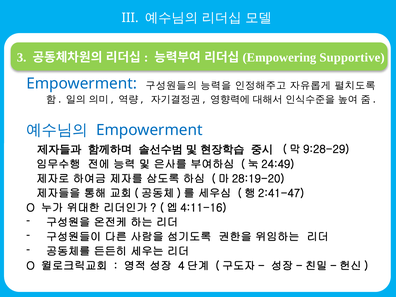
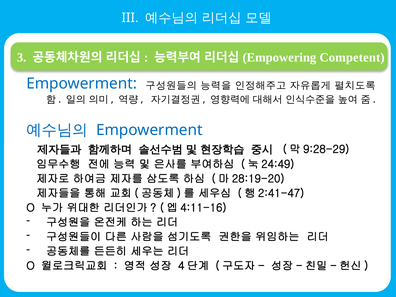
Supportive: Supportive -> Competent (352, 57)
